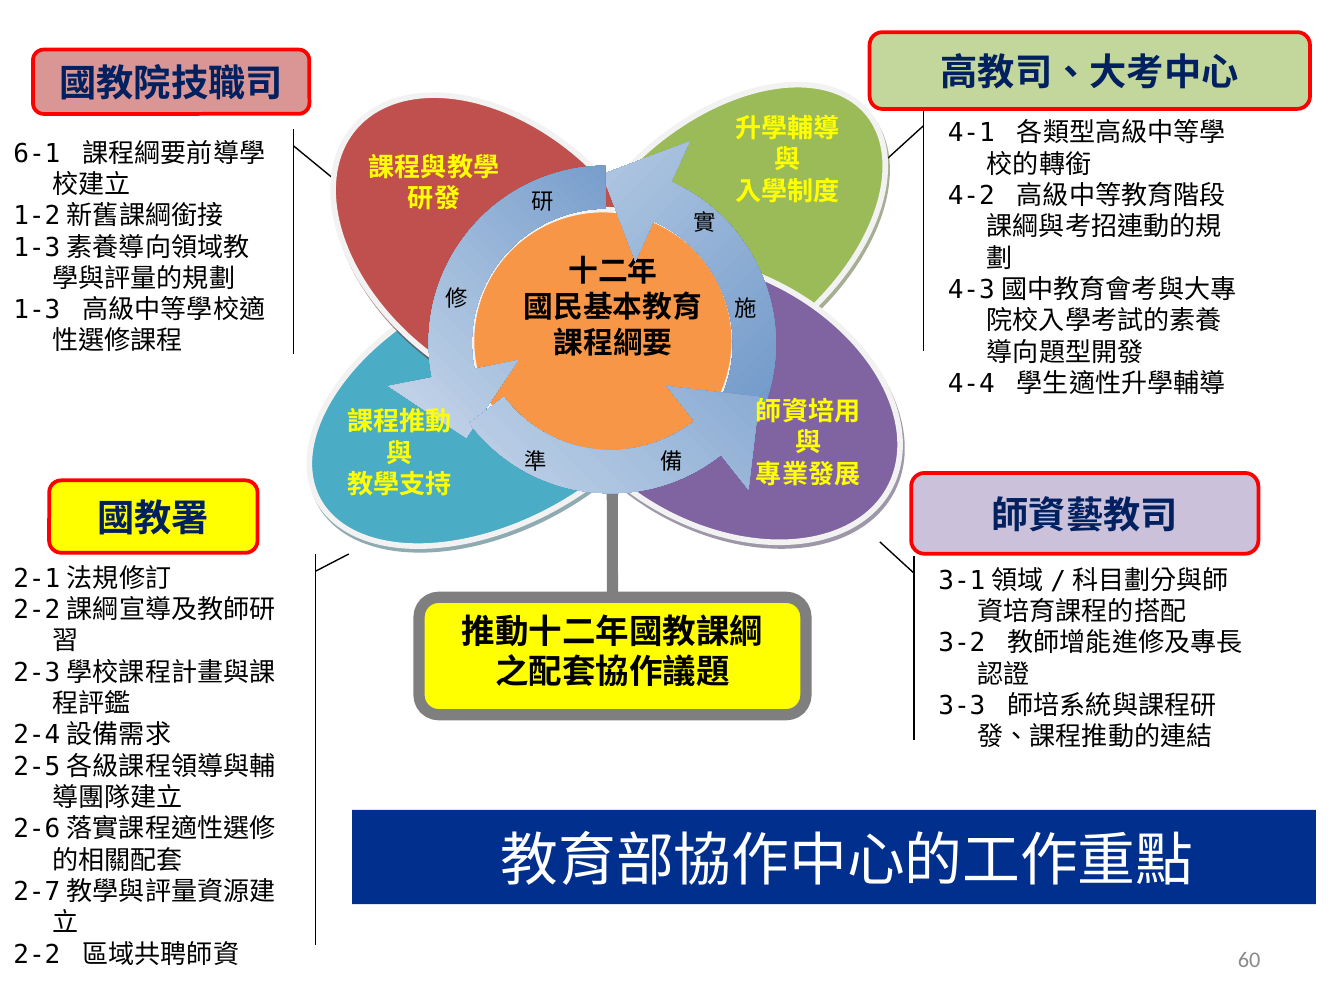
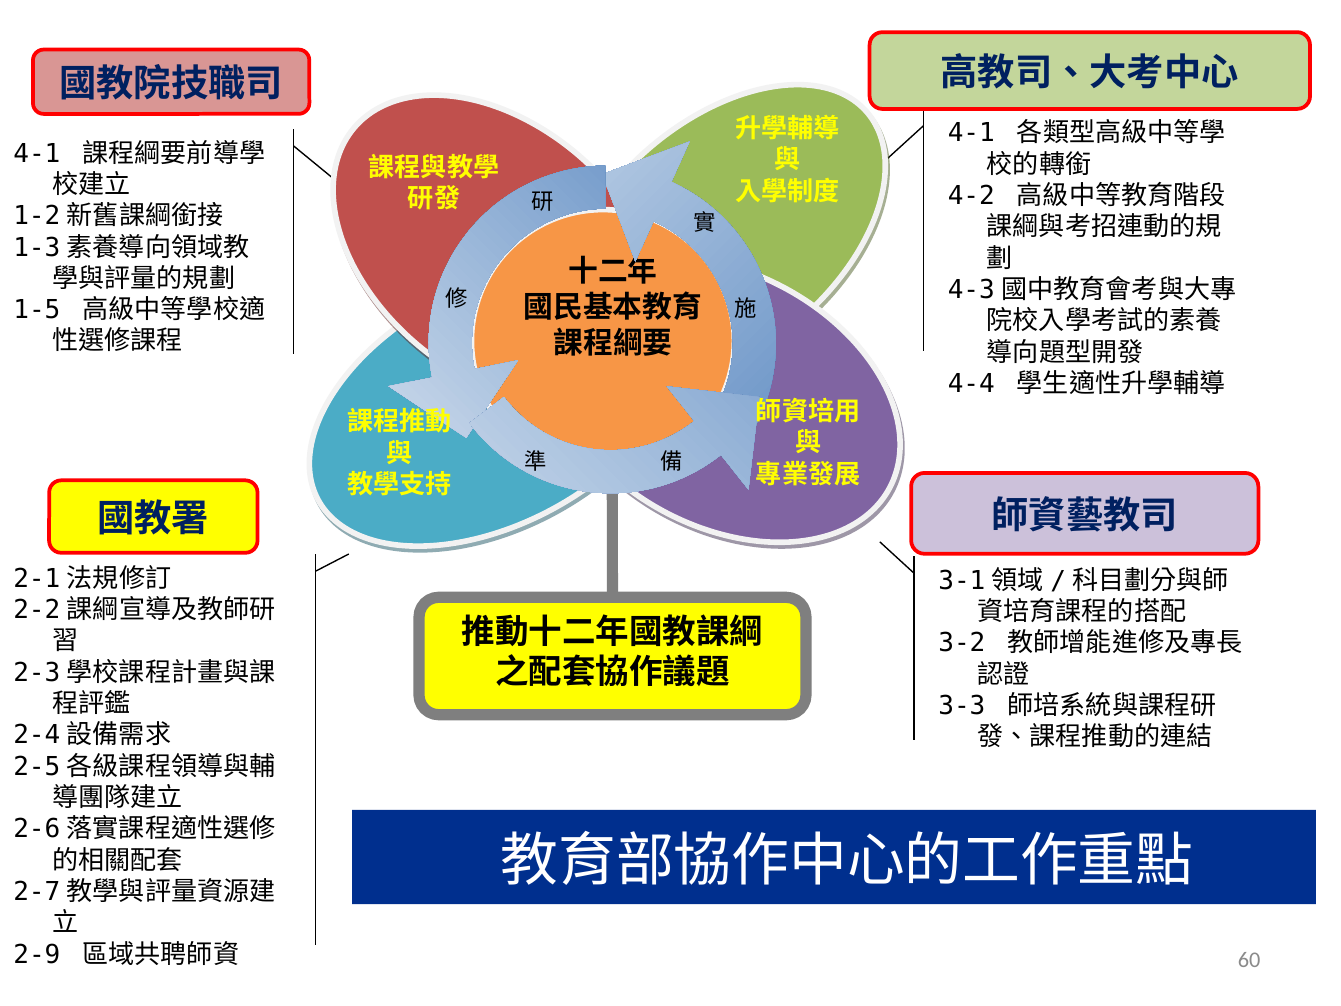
6-1: 6-1 -> 4-1 (37, 153)
1-3: 1-3 -> 1-5 (37, 310)
2-2: 2-2 -> 2-9 (37, 954)
